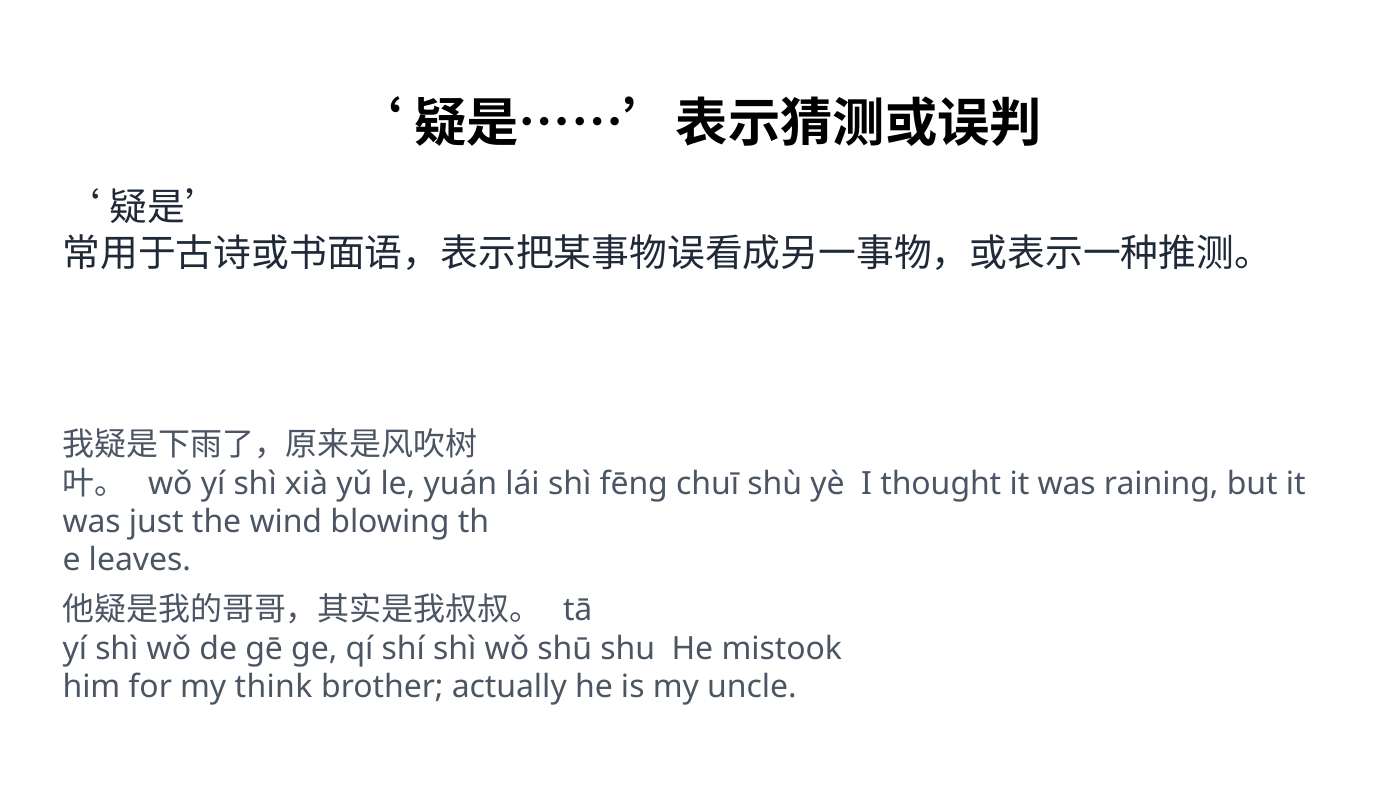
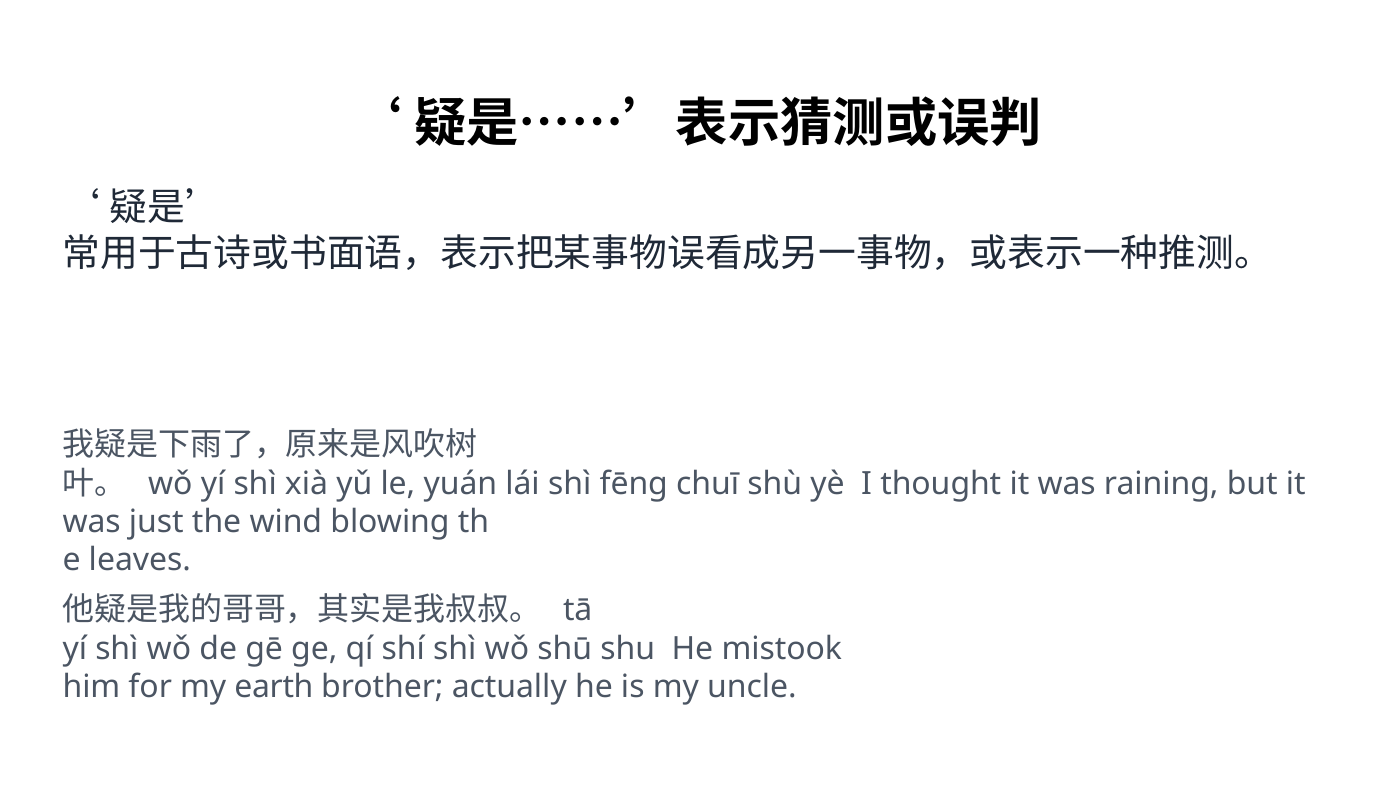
think: think -> earth (274, 687)
